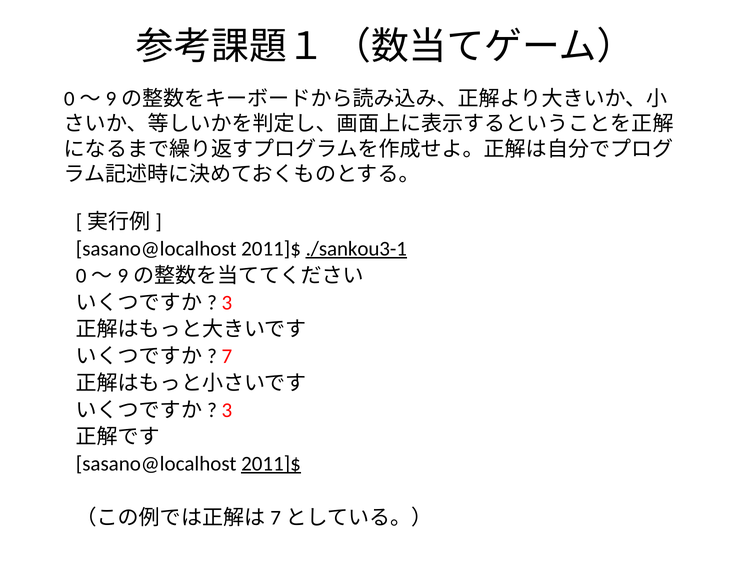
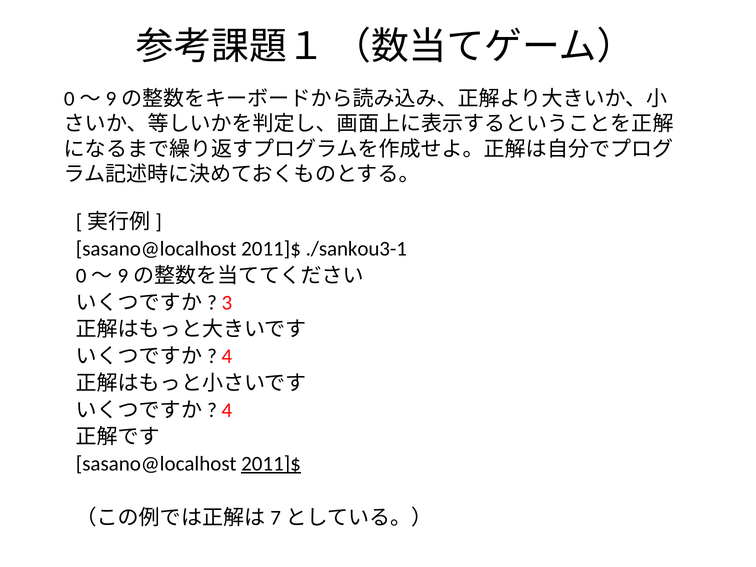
./sankou3-1 underline: present -> none (356, 249)
7: 7 -> 4 (227, 356)
3: 3 -> 4 (227, 410)
